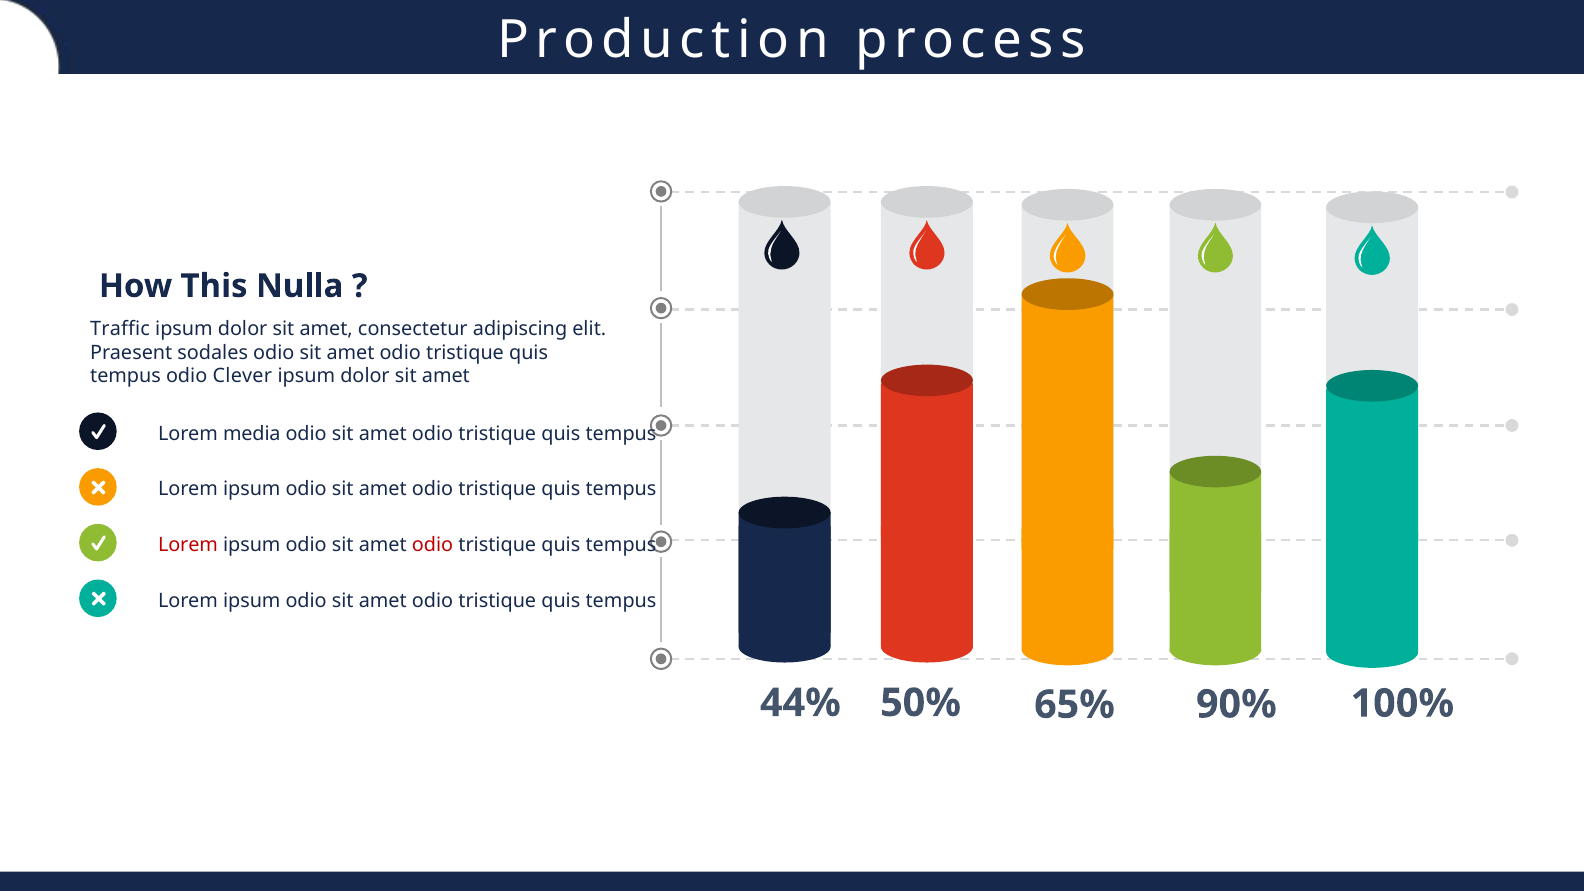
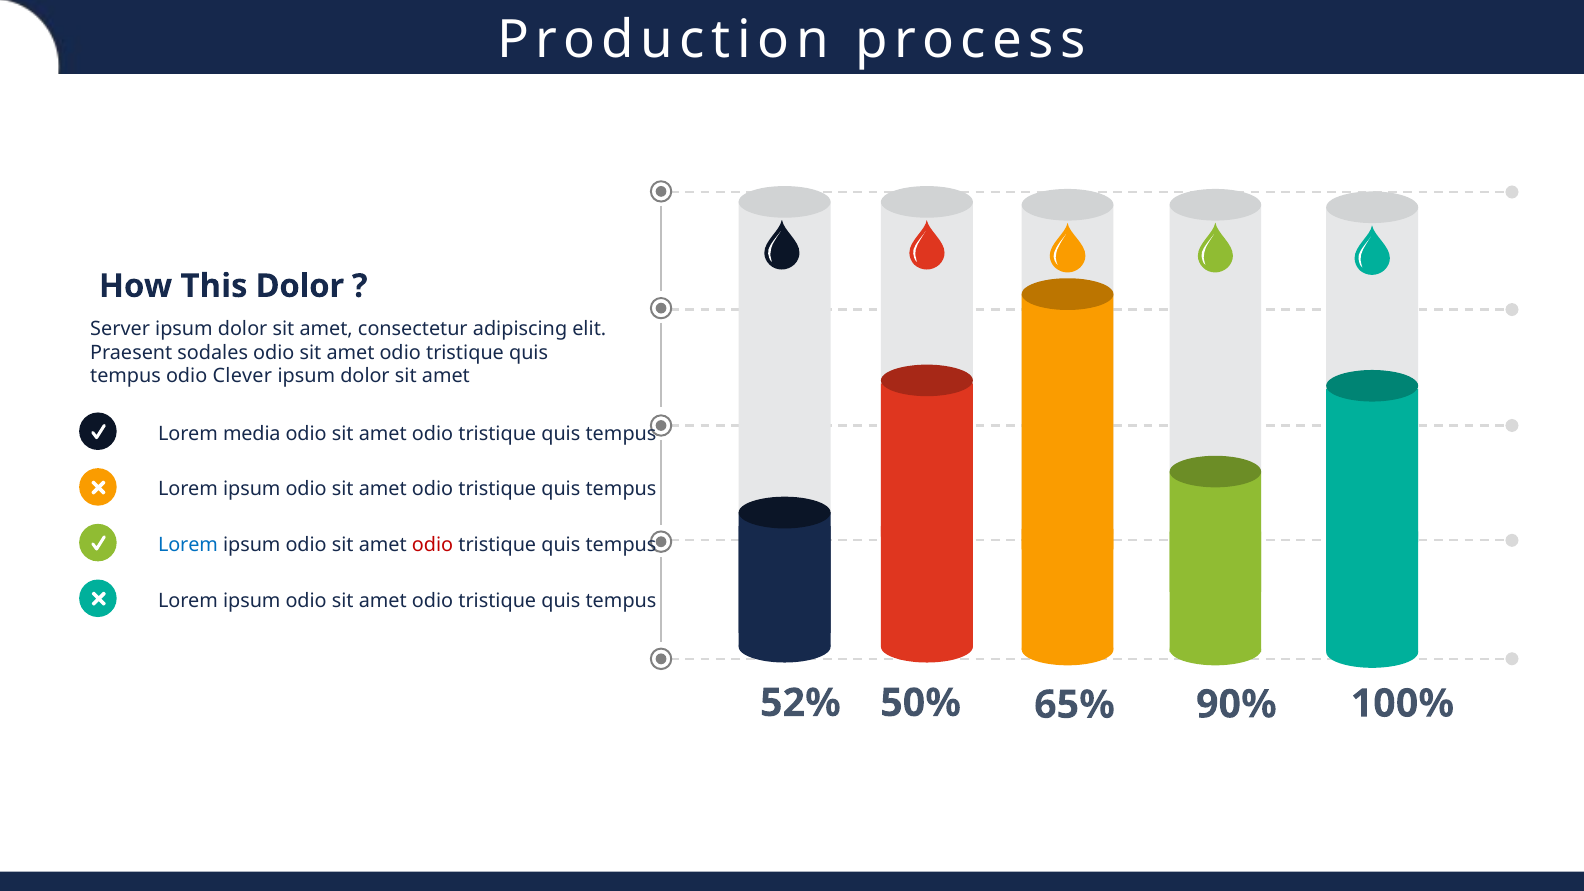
This Nulla: Nulla -> Dolor (300, 286)
Traffic: Traffic -> Server (120, 329)
Lorem colour: red -> blue (188, 545)
44%: 44% -> 52% (800, 703)
